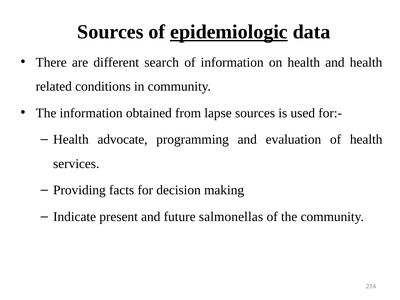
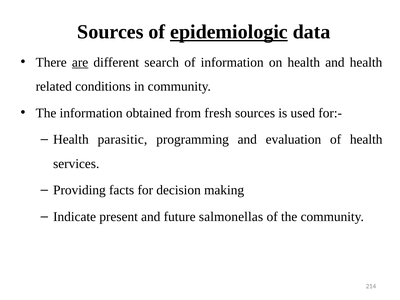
are underline: none -> present (80, 62)
lapse: lapse -> fresh (218, 113)
advocate: advocate -> parasitic (122, 140)
